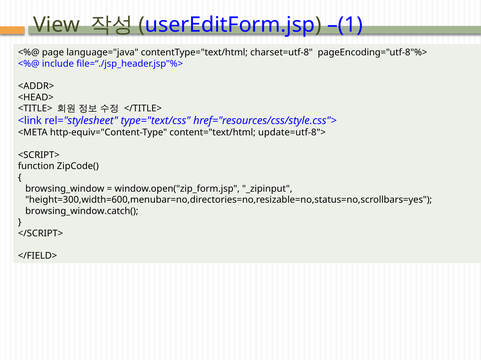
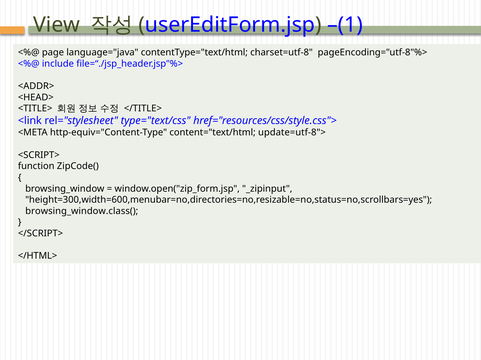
browsing_window.catch(: browsing_window.catch( -> browsing_window.class( (82, 211)
</FIELD>: </FIELD> -> </HTML> (38, 256)
